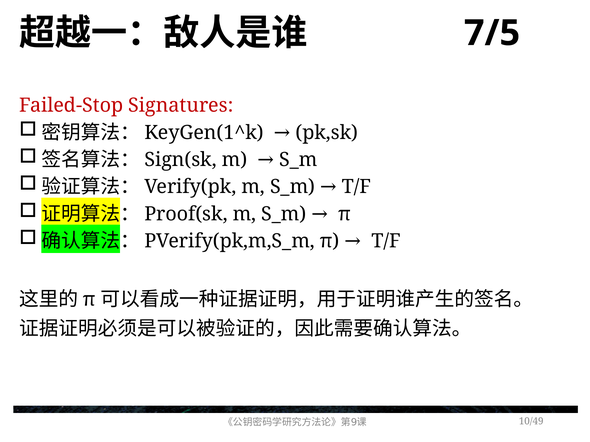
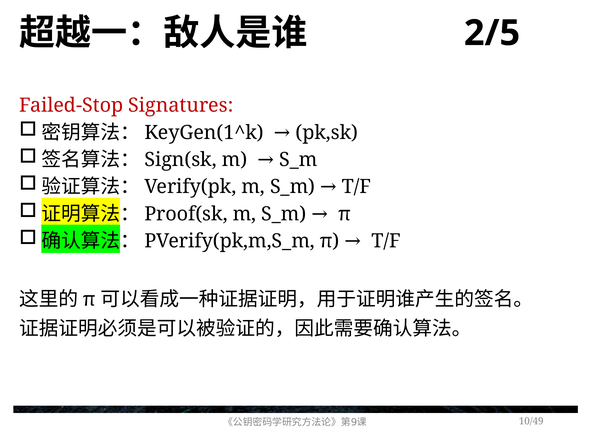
7/5: 7/5 -> 2/5 (492, 33)
